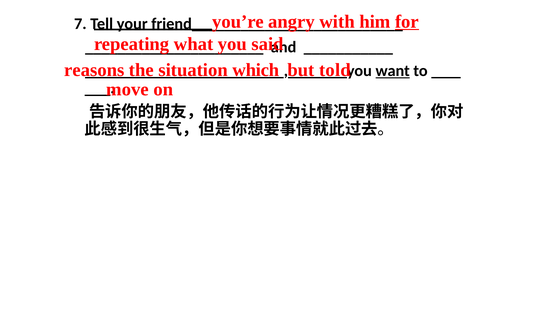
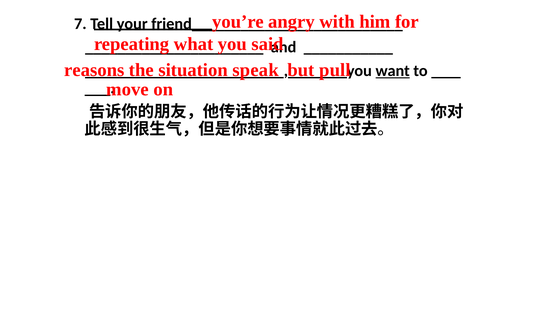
for underline: present -> none (407, 22)
which: which -> speak (256, 70)
told: told -> pull (335, 70)
